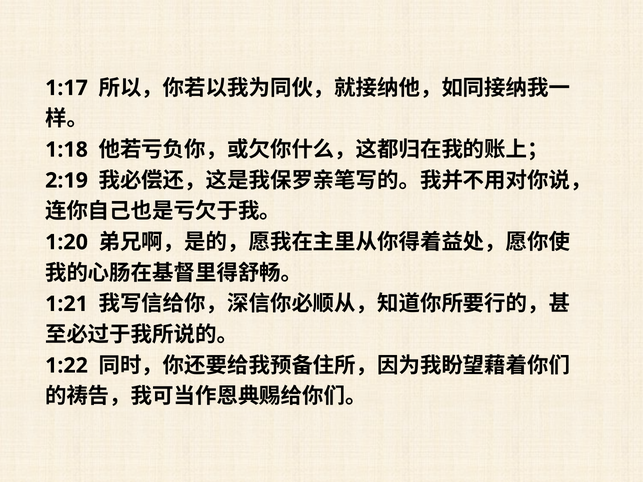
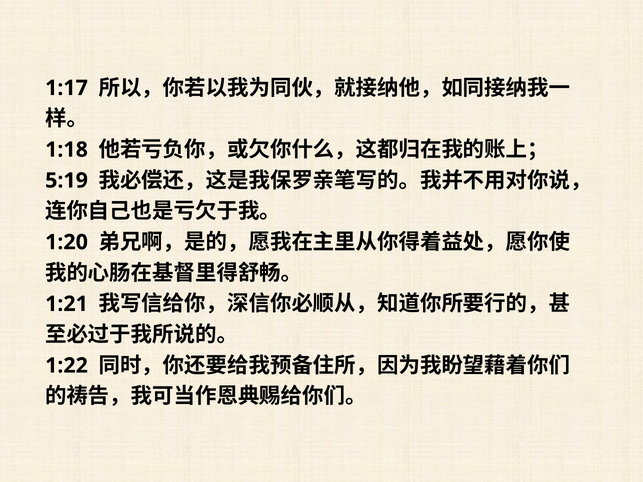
2:19: 2:19 -> 5:19 (67, 181)
